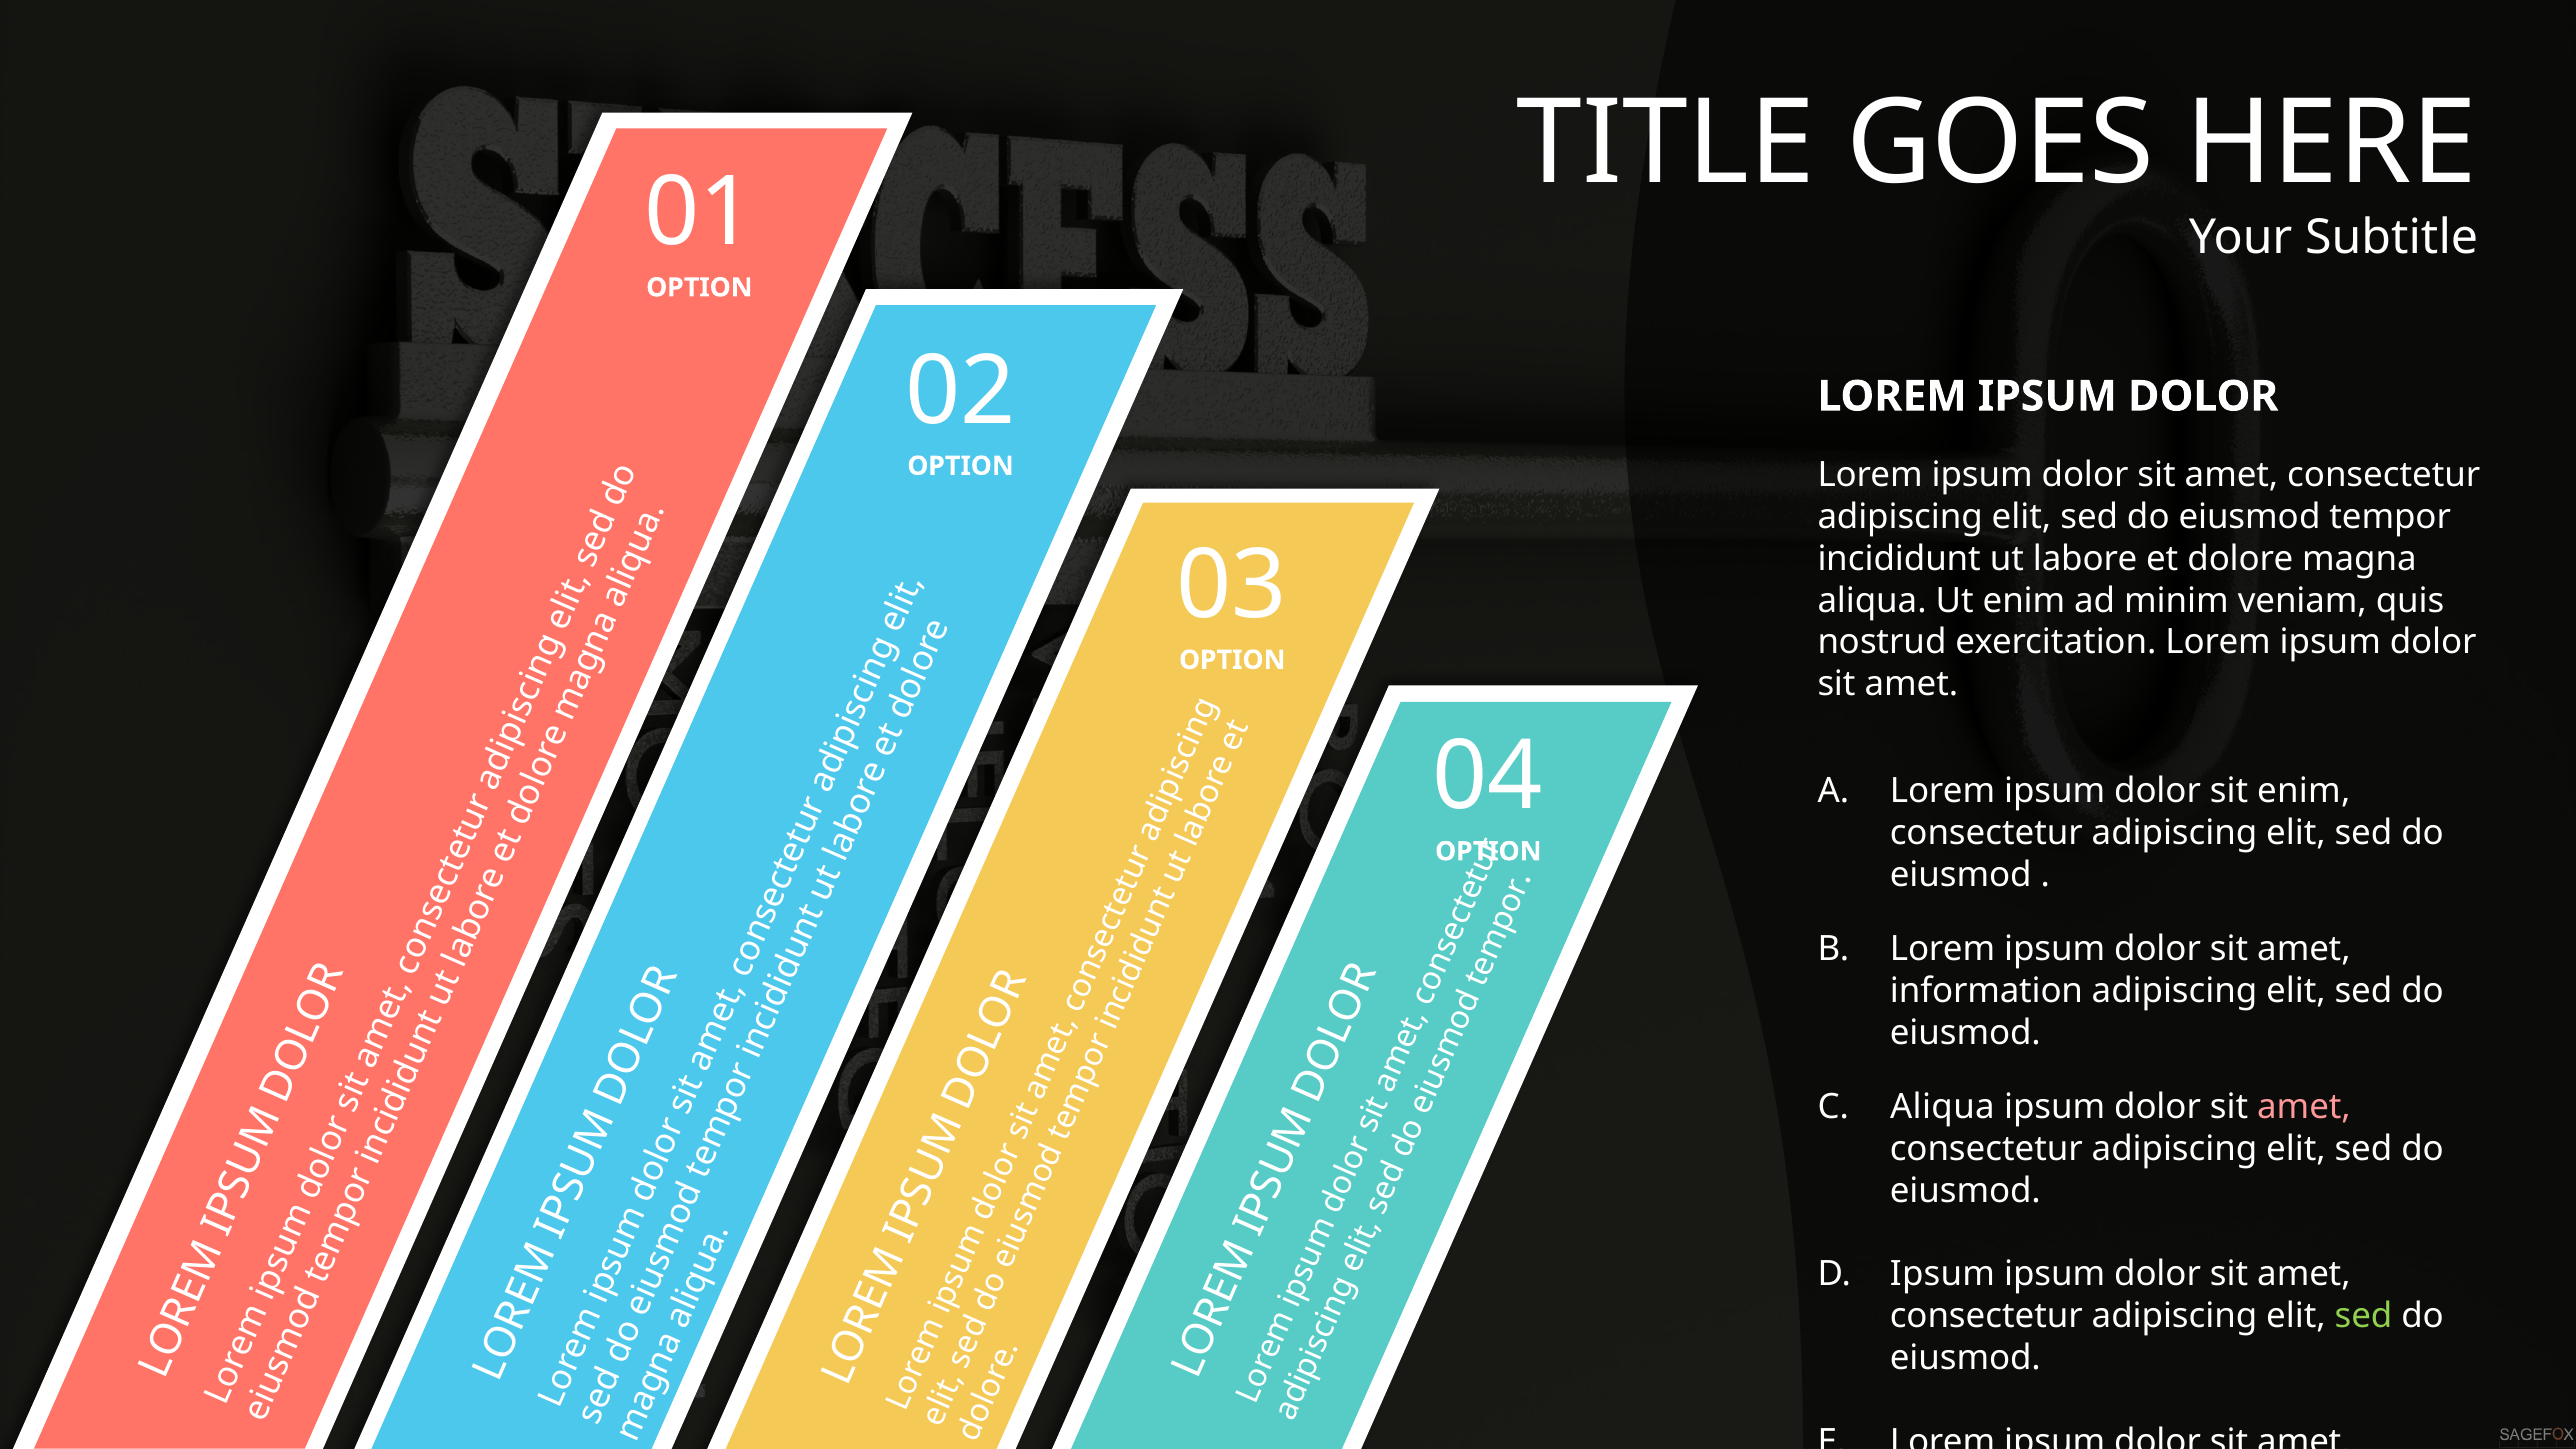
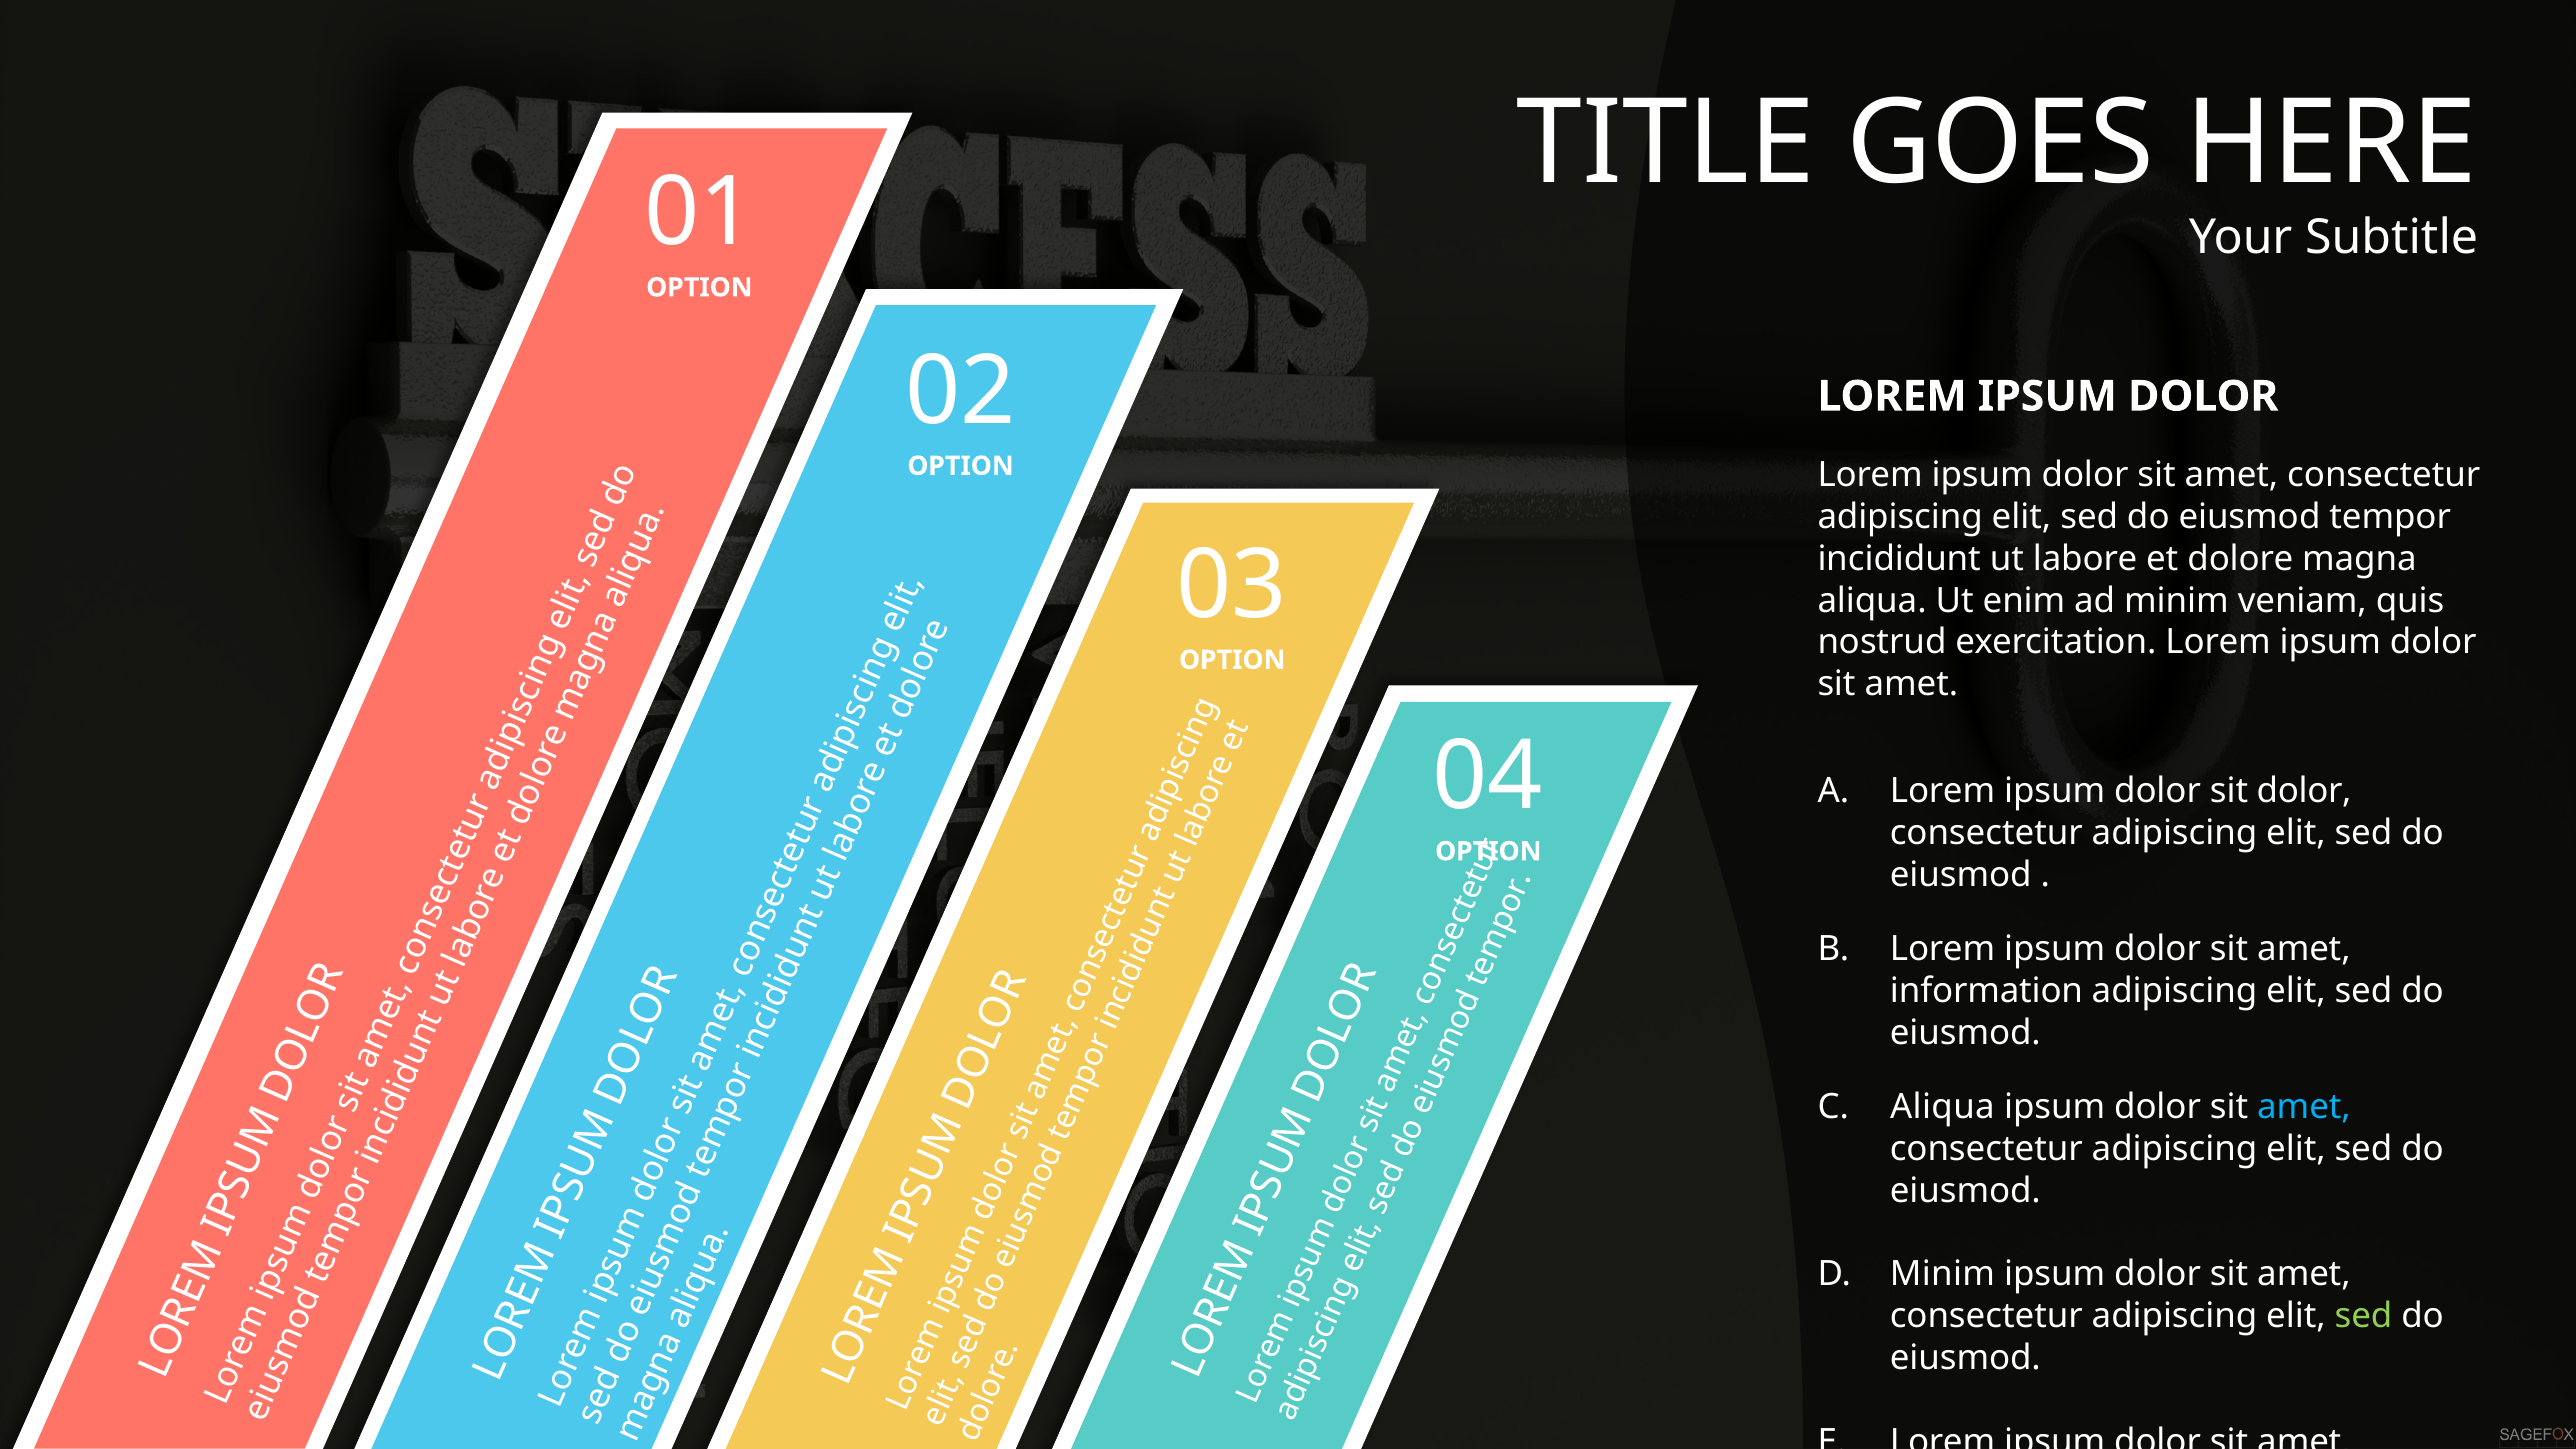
sit enim: enim -> dolor (2304, 791)
amet colour: pink -> light blue (2304, 1107)
Ipsum: Ipsum -> Minim (1942, 1274)
